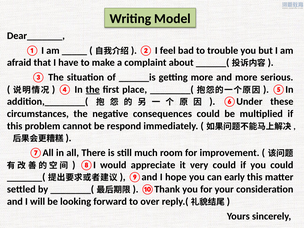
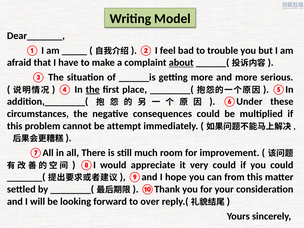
about underline: none -> present (181, 63)
respond: respond -> attempt (124, 126)
early: early -> from (234, 177)
